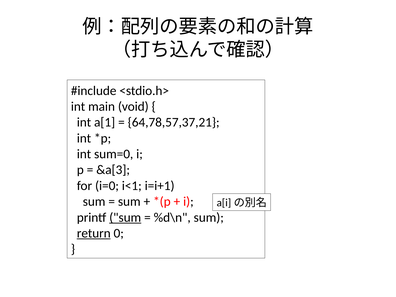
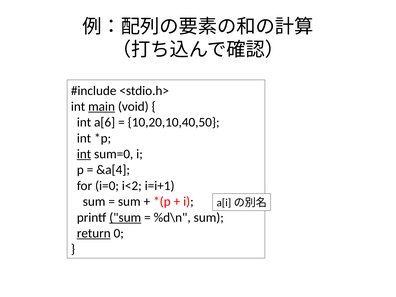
main underline: none -> present (102, 107)
a[1: a[1 -> a[6 (105, 122)
64,78,57,37,21: 64,78,57,37,21 -> 10,20,10,40,50 (174, 122)
int underline: none -> present (84, 154)
&a[3: &a[3 -> &a[4 (113, 170)
i<1: i<1 -> i<2 (132, 186)
